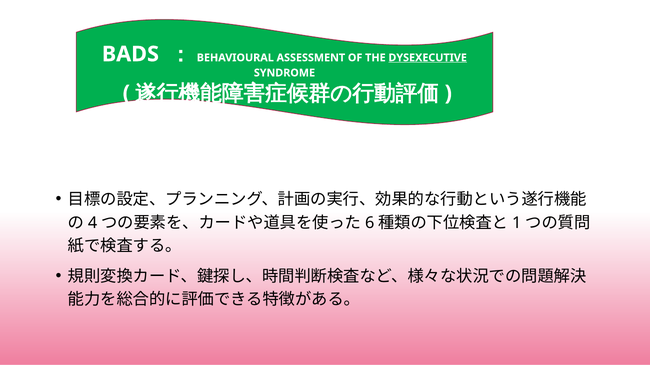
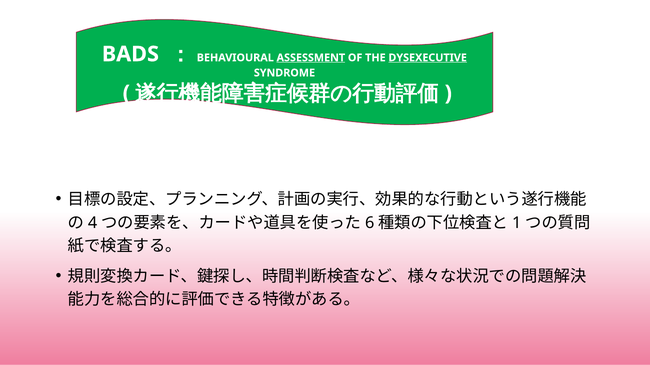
ASSESSMENT underline: none -> present (311, 58)
